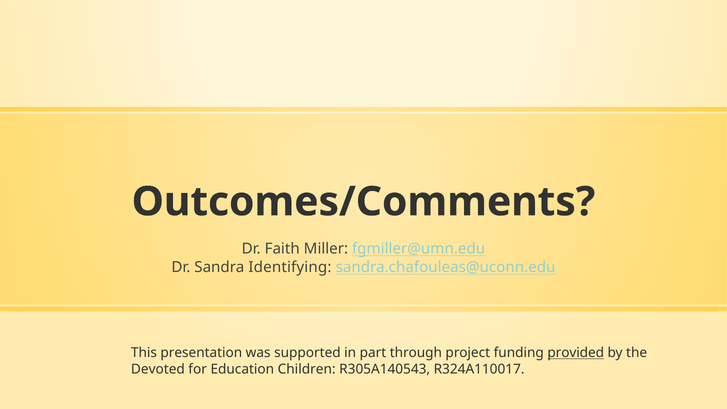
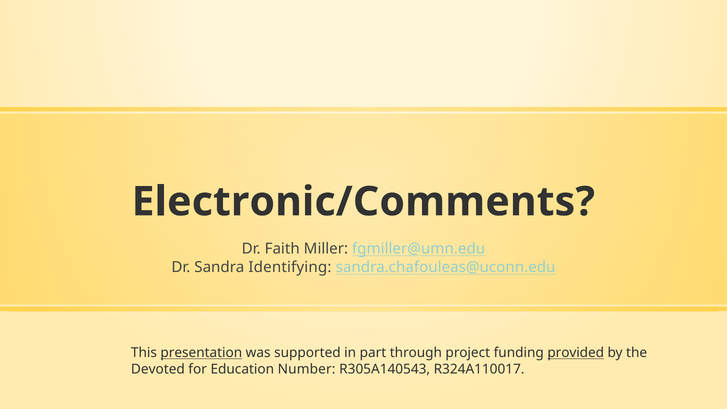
Outcomes/Comments: Outcomes/Comments -> Electronic/Comments (363, 202)
presentation underline: none -> present (201, 353)
Children: Children -> Number (307, 369)
